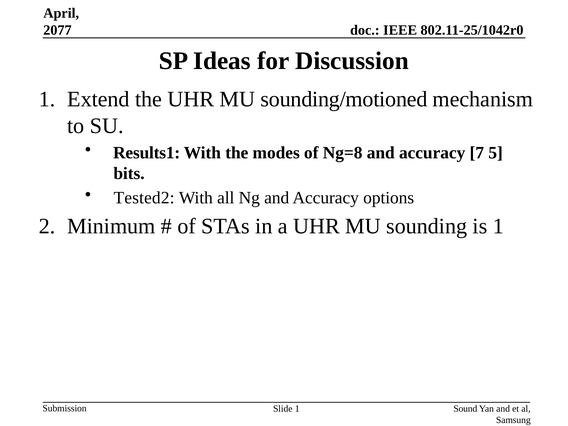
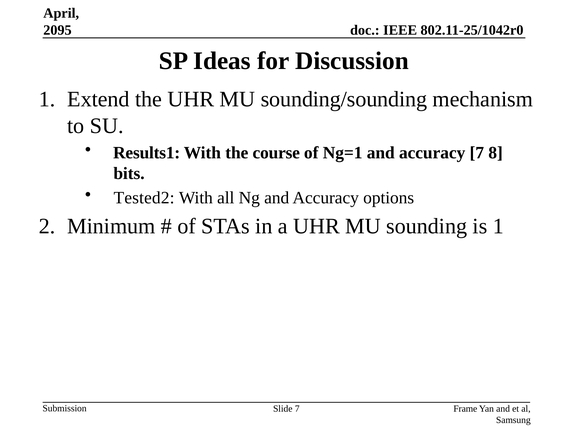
2077: 2077 -> 2095 (57, 30)
sounding/motioned: sounding/motioned -> sounding/sounding (344, 99)
modes: modes -> course (276, 153)
Ng=8: Ng=8 -> Ng=1 (343, 153)
5: 5 -> 8 (496, 153)
Slide 1: 1 -> 7 (297, 409)
Sound: Sound -> Frame (465, 409)
